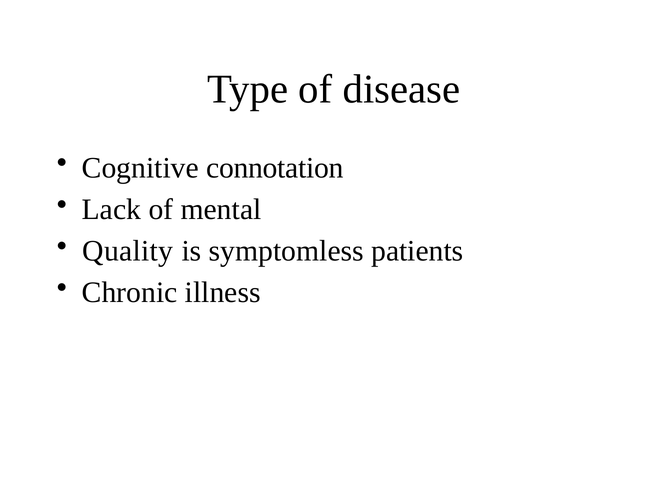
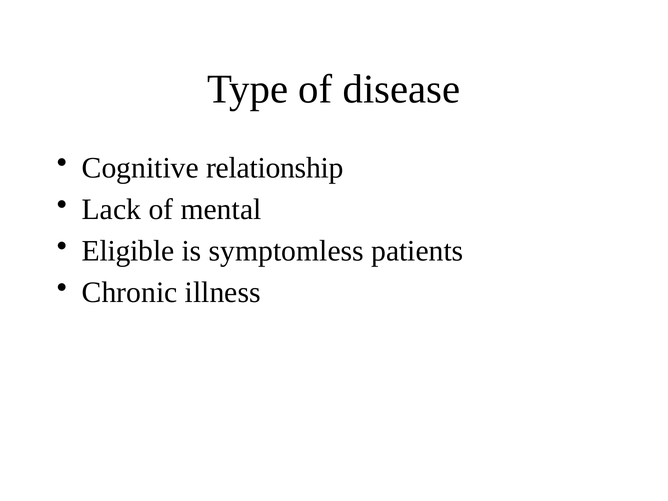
connotation: connotation -> relationship (275, 168)
Quality: Quality -> Eligible (128, 251)
